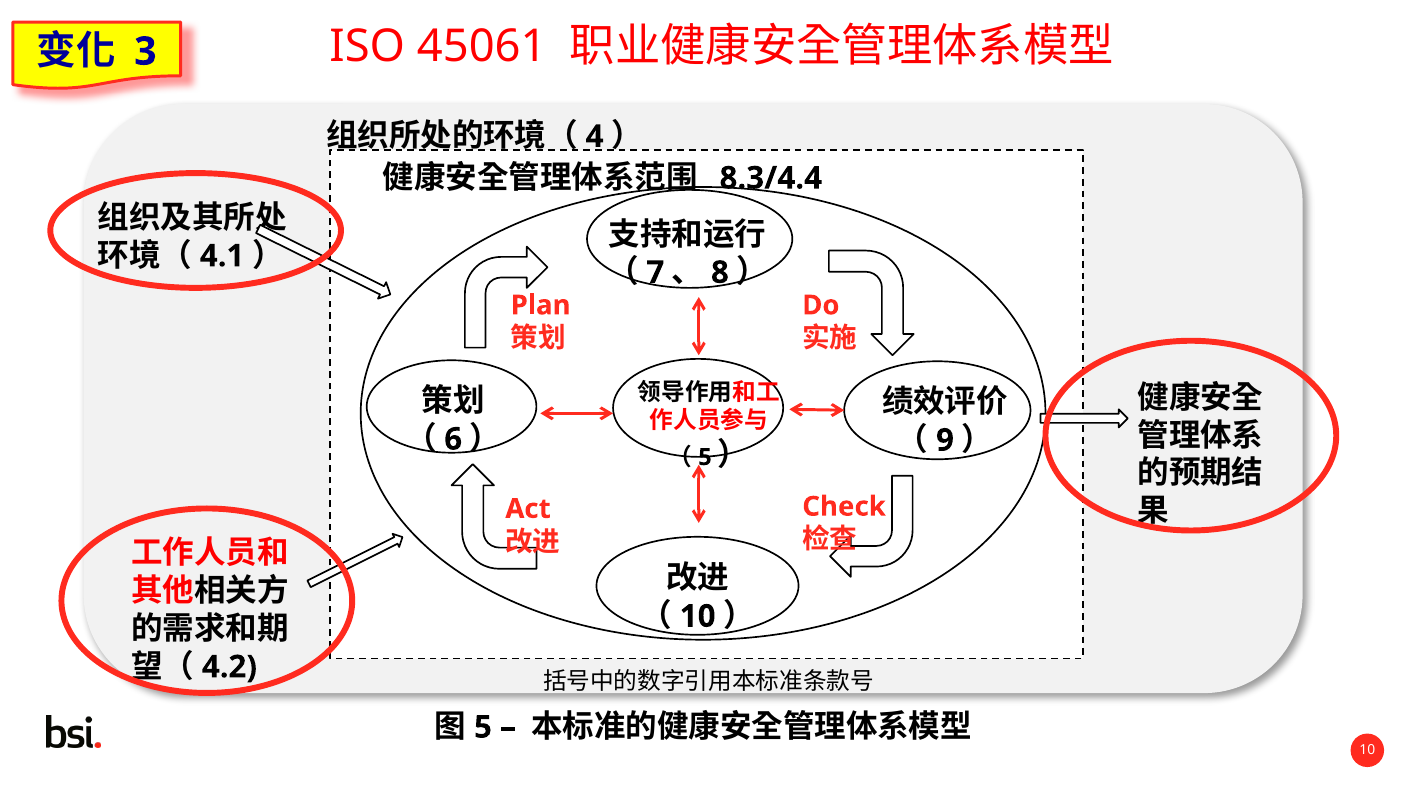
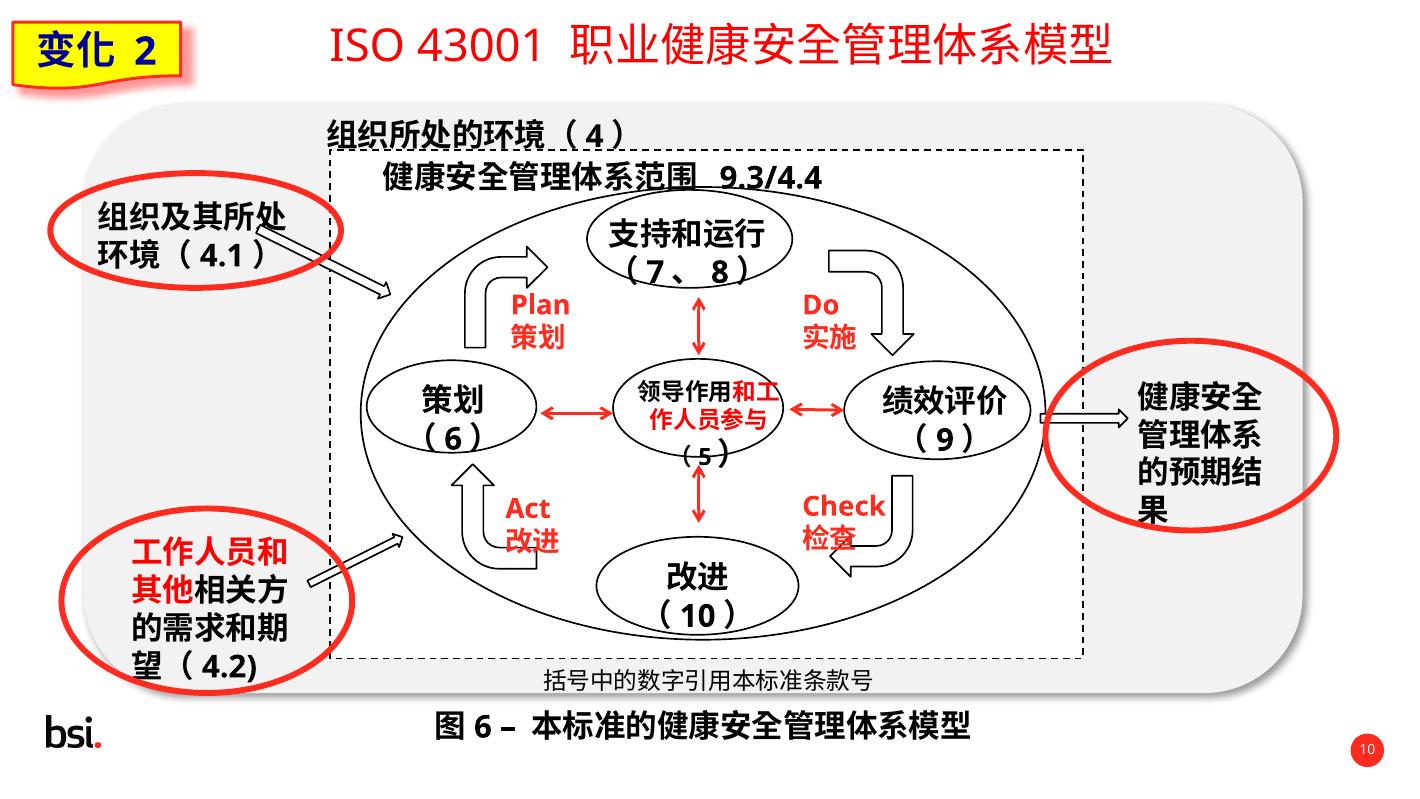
45061: 45061 -> 43001 (482, 46)
3: 3 -> 2 (145, 52)
8.3/4.4: 8.3/4.4 -> 9.3/4.4 (771, 178)
5: 5 -> 6 (483, 727)
